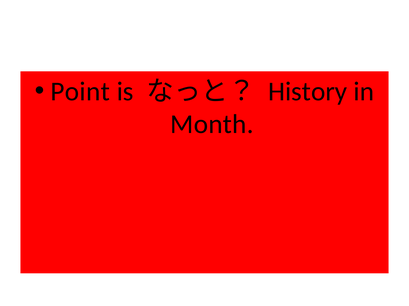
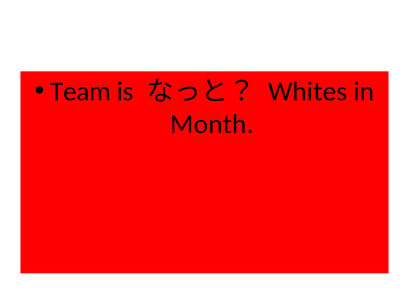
Point: Point -> Team (81, 92)
History: History -> Whites (308, 92)
